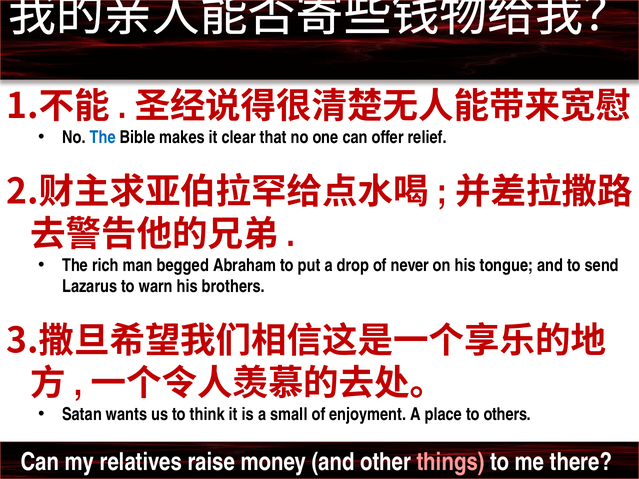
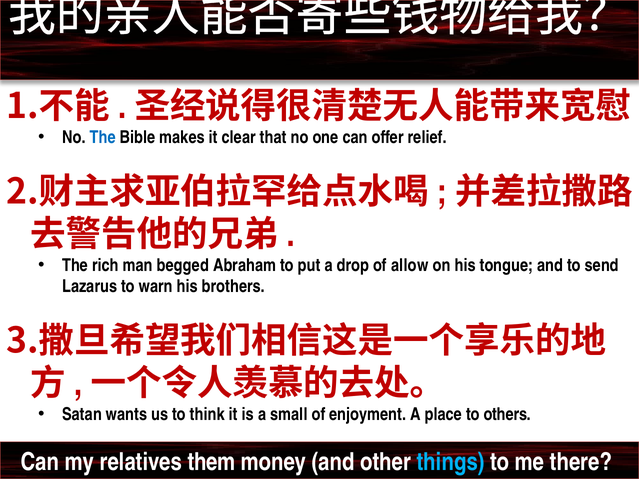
never: never -> allow (410, 265)
raise: raise -> them (211, 462)
things colour: pink -> light blue (451, 462)
